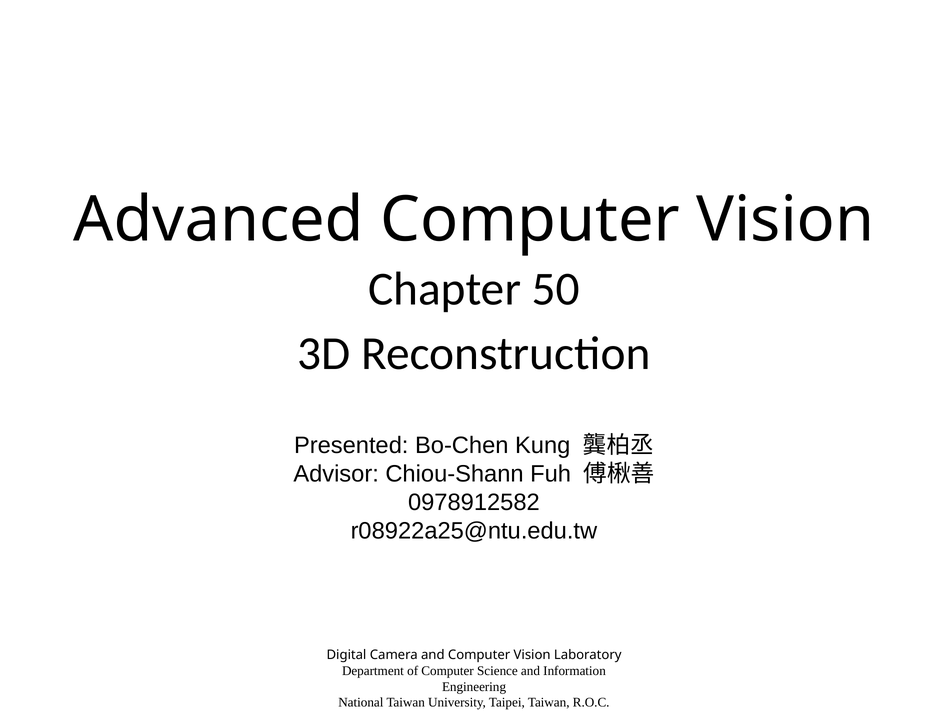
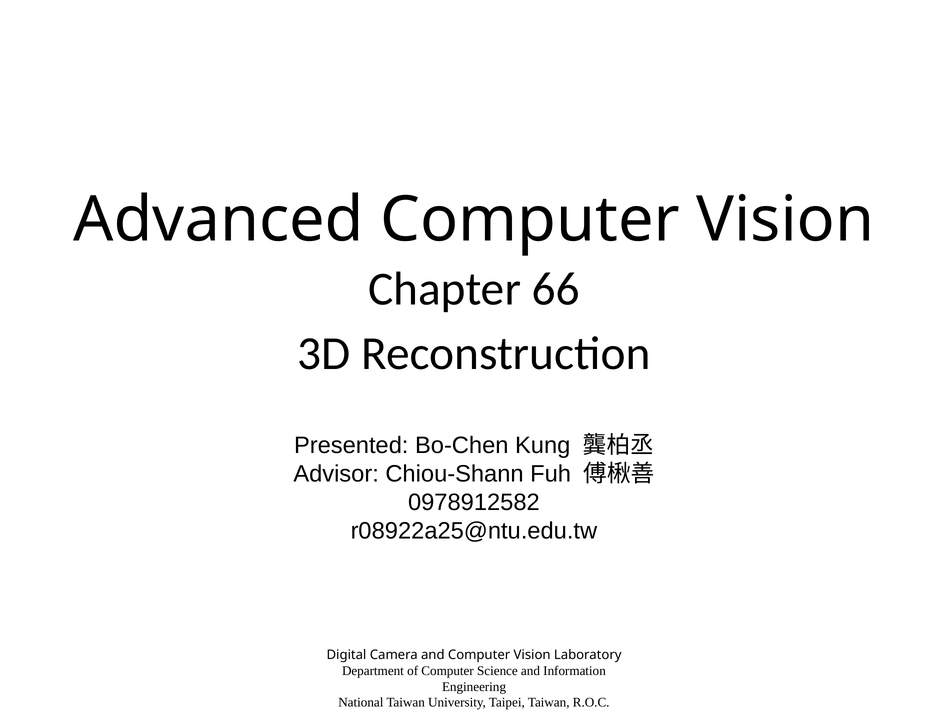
50: 50 -> 66 (556, 289)
